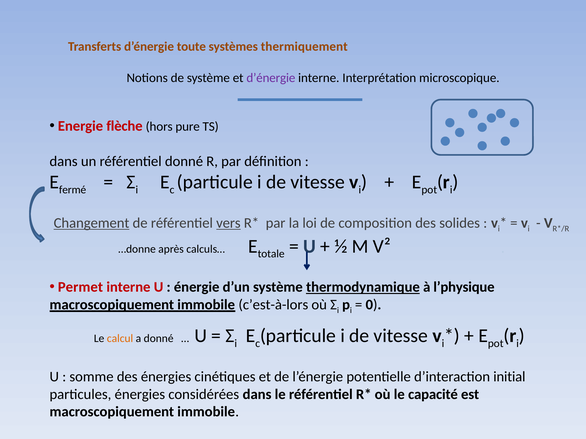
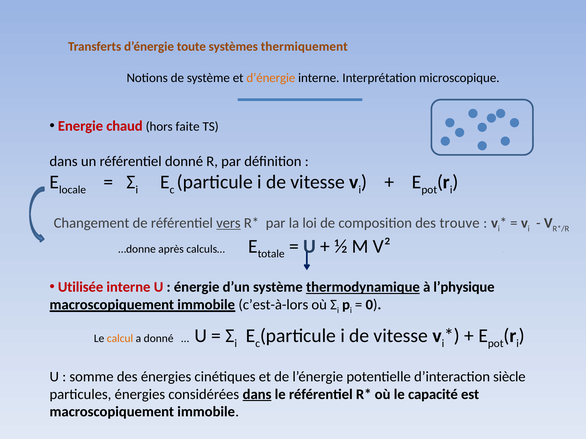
d’énergie colour: purple -> orange (271, 78)
flèche: flèche -> chaud (124, 126)
pure: pure -> faite (188, 127)
fermé: fermé -> locale (73, 190)
Changement underline: present -> none (92, 223)
solides: solides -> trouve (460, 223)
Permet: Permet -> Utilisée (81, 287)
initial: initial -> siècle (509, 377)
dans underline: none -> present (257, 395)
